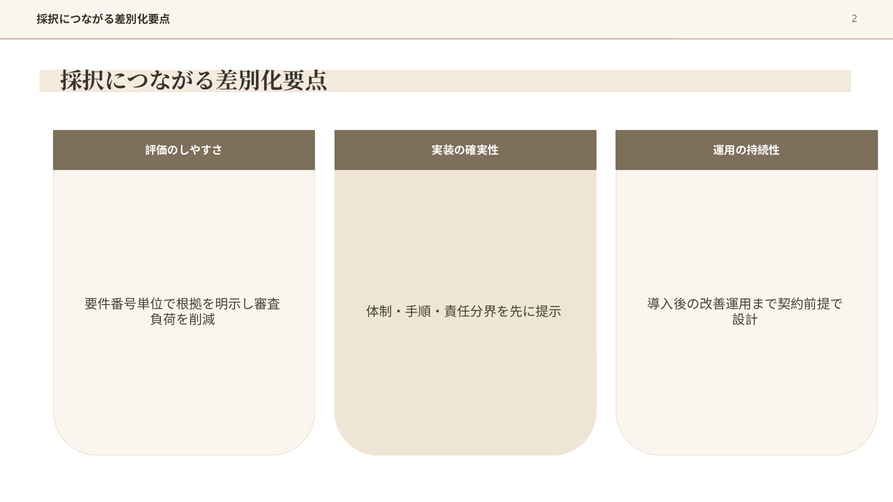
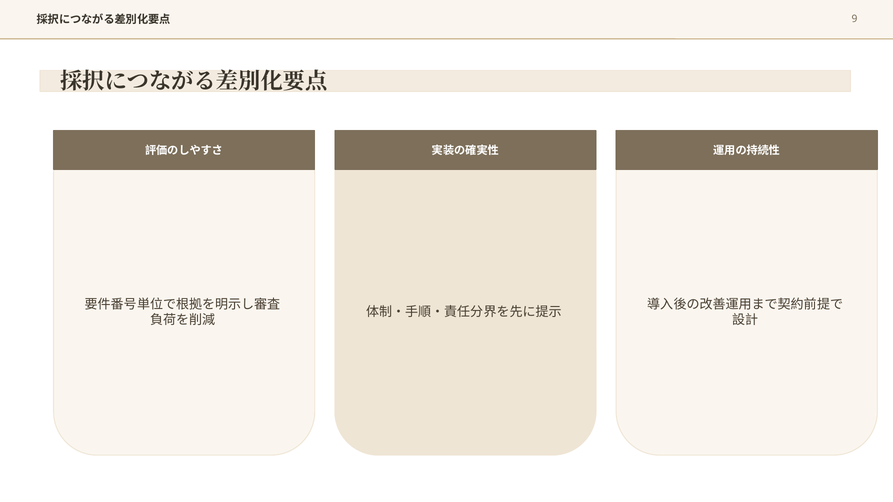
2: 2 -> 9 (854, 19)
